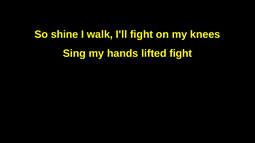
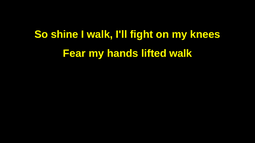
Sing: Sing -> Fear (74, 54)
lifted fight: fight -> walk (181, 54)
